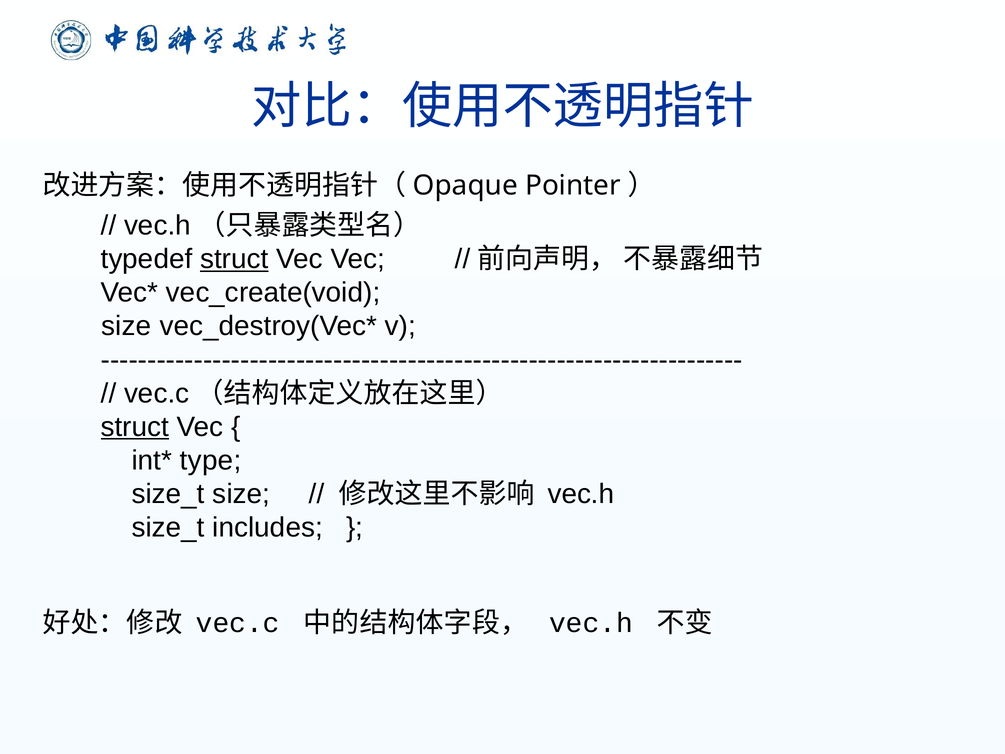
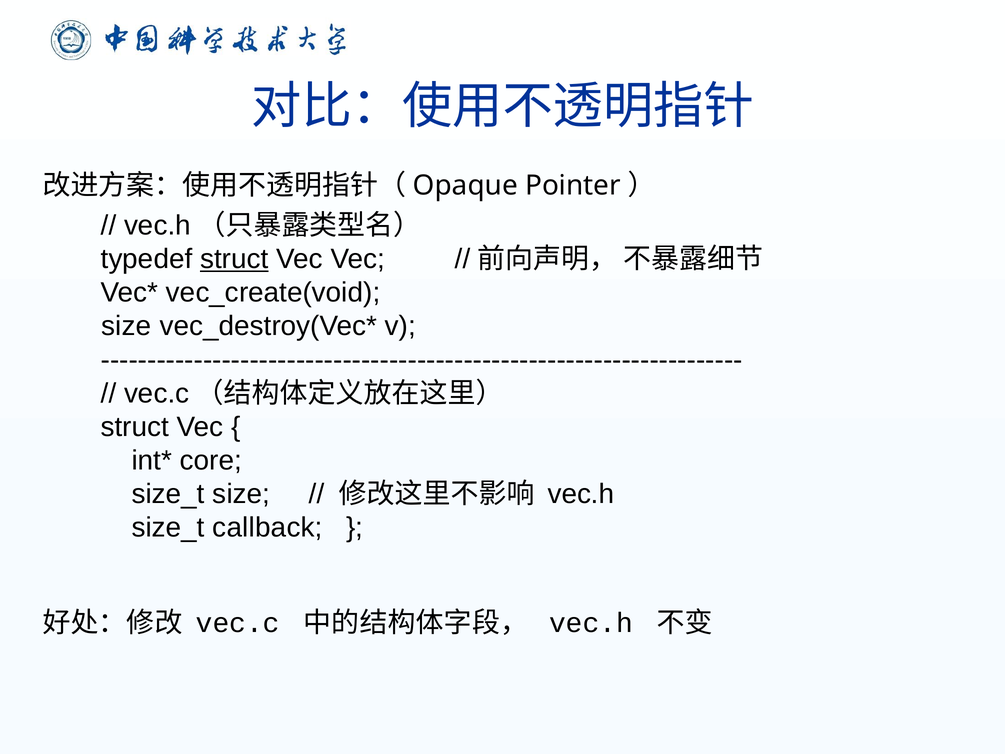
struct underline: present -> none (135, 427)
type: type -> core (211, 460)
includes: includes -> callback (268, 527)
